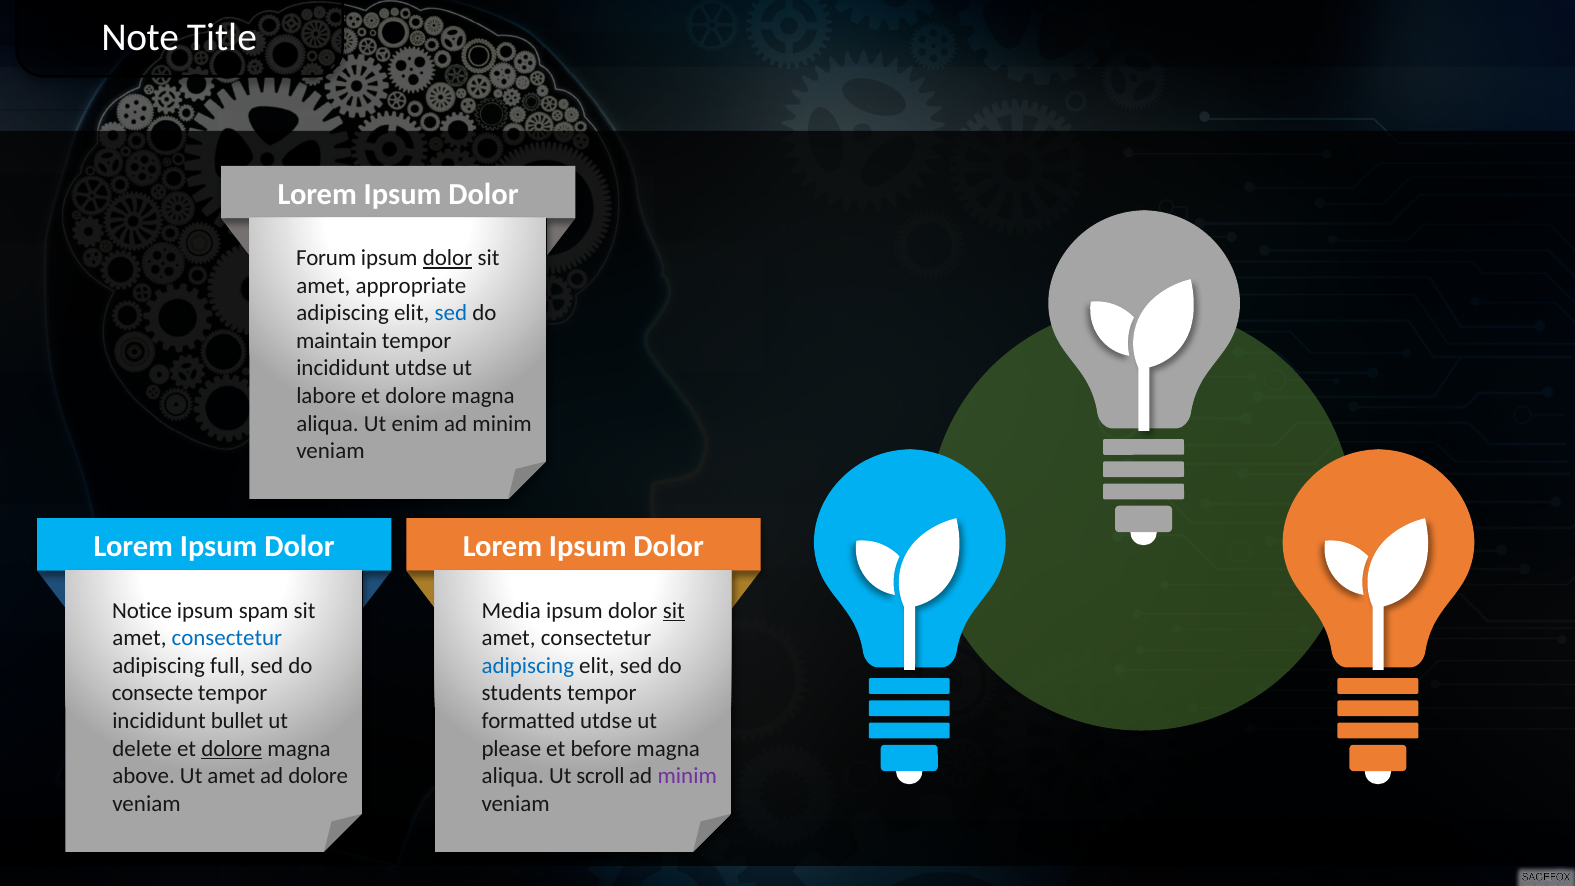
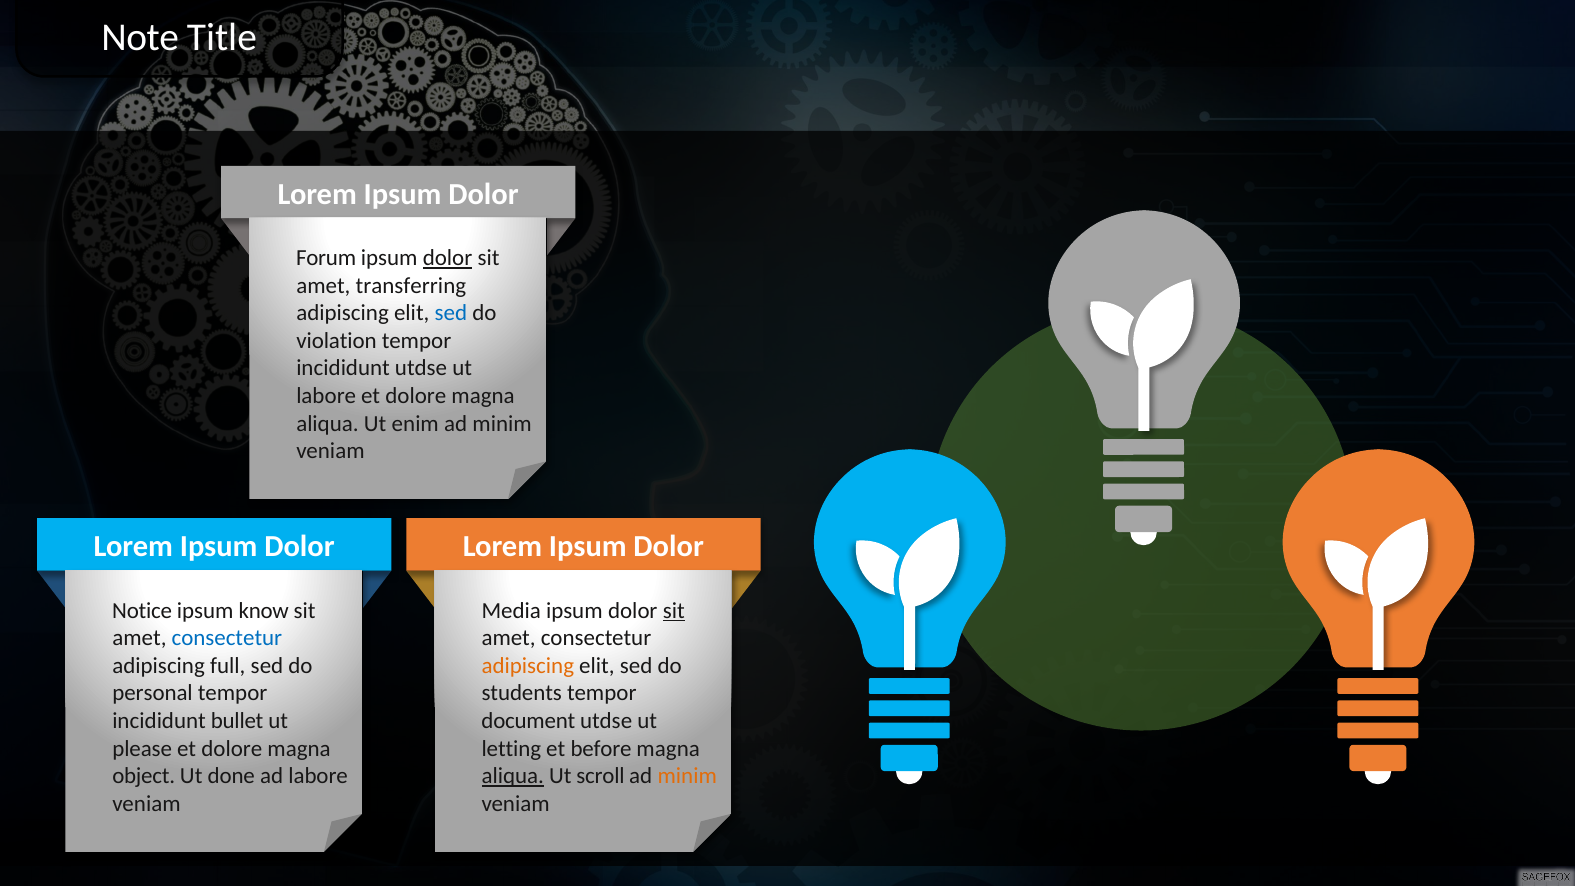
appropriate: appropriate -> transferring (411, 286)
maintain: maintain -> violation (337, 341)
spam: spam -> know (264, 610)
adipiscing colour: blue -> orange (528, 666)
consecte: consecte -> personal (153, 693)
formatted: formatted -> document (528, 721)
delete: delete -> please (142, 748)
dolore underline: present -> none (232, 748)
please: please -> letting (511, 748)
above: above -> object (144, 776)
Ut amet: amet -> done (231, 776)
ad dolore: dolore -> labore (318, 776)
aliqua underline: none -> present (513, 776)
minim colour: purple -> orange (687, 776)
